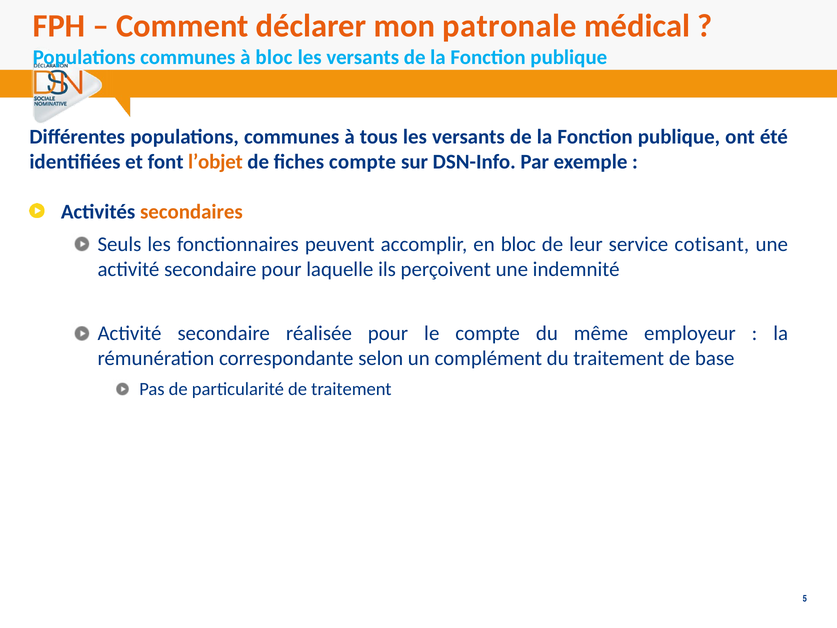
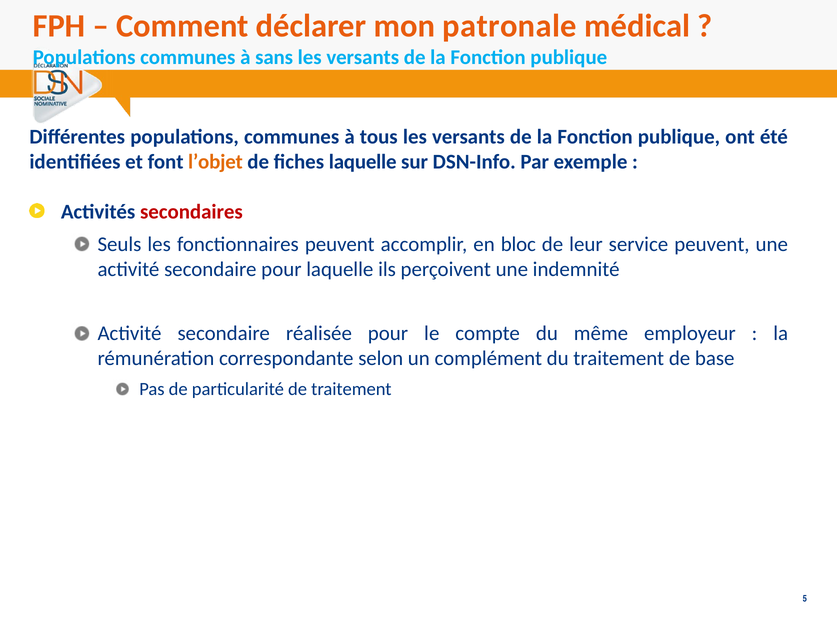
à bloc: bloc -> sans (274, 57)
fiches compte: compte -> laquelle (363, 162)
secondaires colour: orange -> red (191, 212)
service cotisant: cotisant -> peuvent (712, 244)
